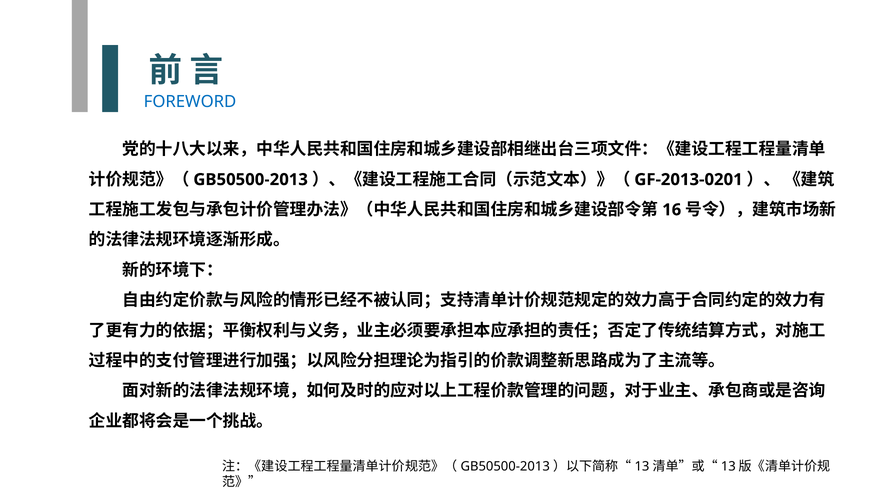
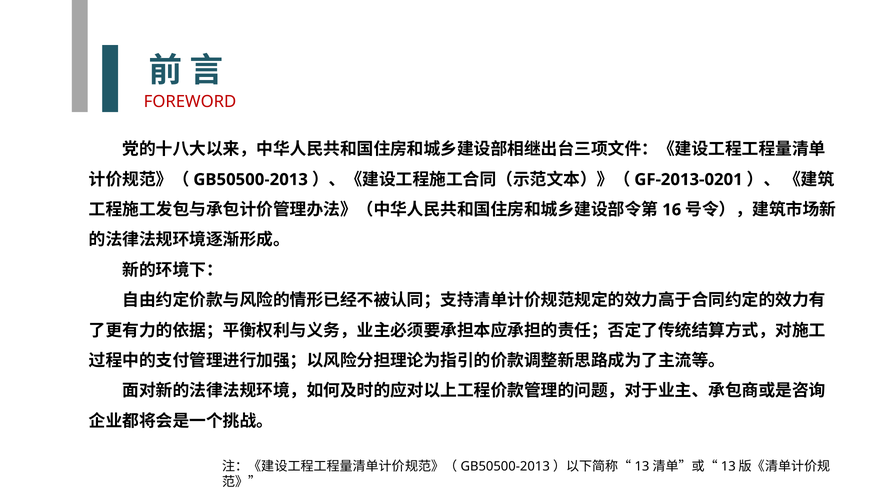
FOREWORD colour: blue -> red (190, 101)
